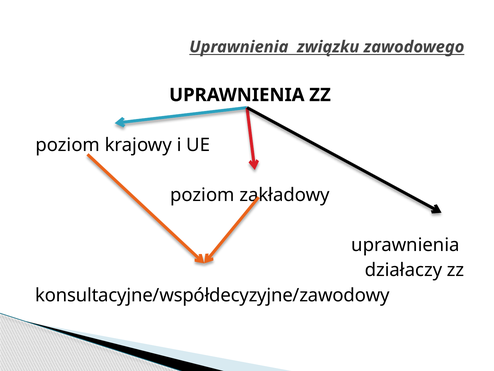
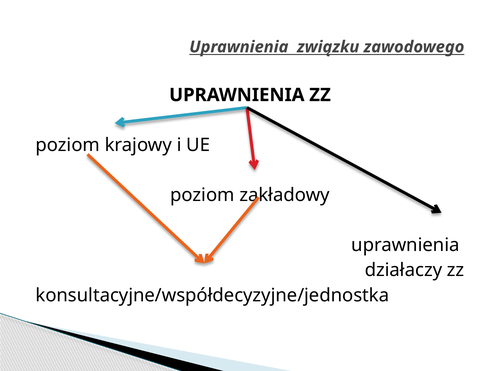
konsultacyjne/współdecyzyjne/zawodowy: konsultacyjne/współdecyzyjne/zawodowy -> konsultacyjne/współdecyzyjne/jednostka (212, 295)
